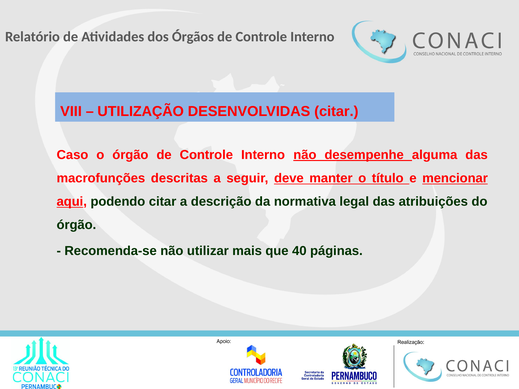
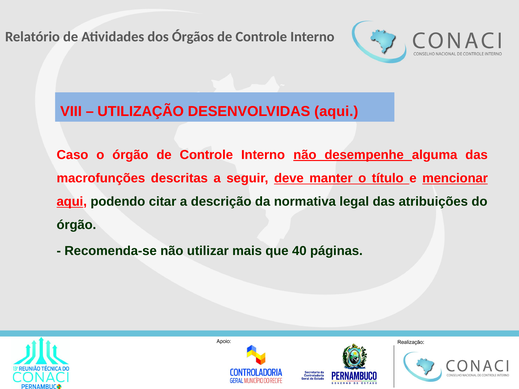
DESENVOLVIDAS citar: citar -> aqui (336, 112)
